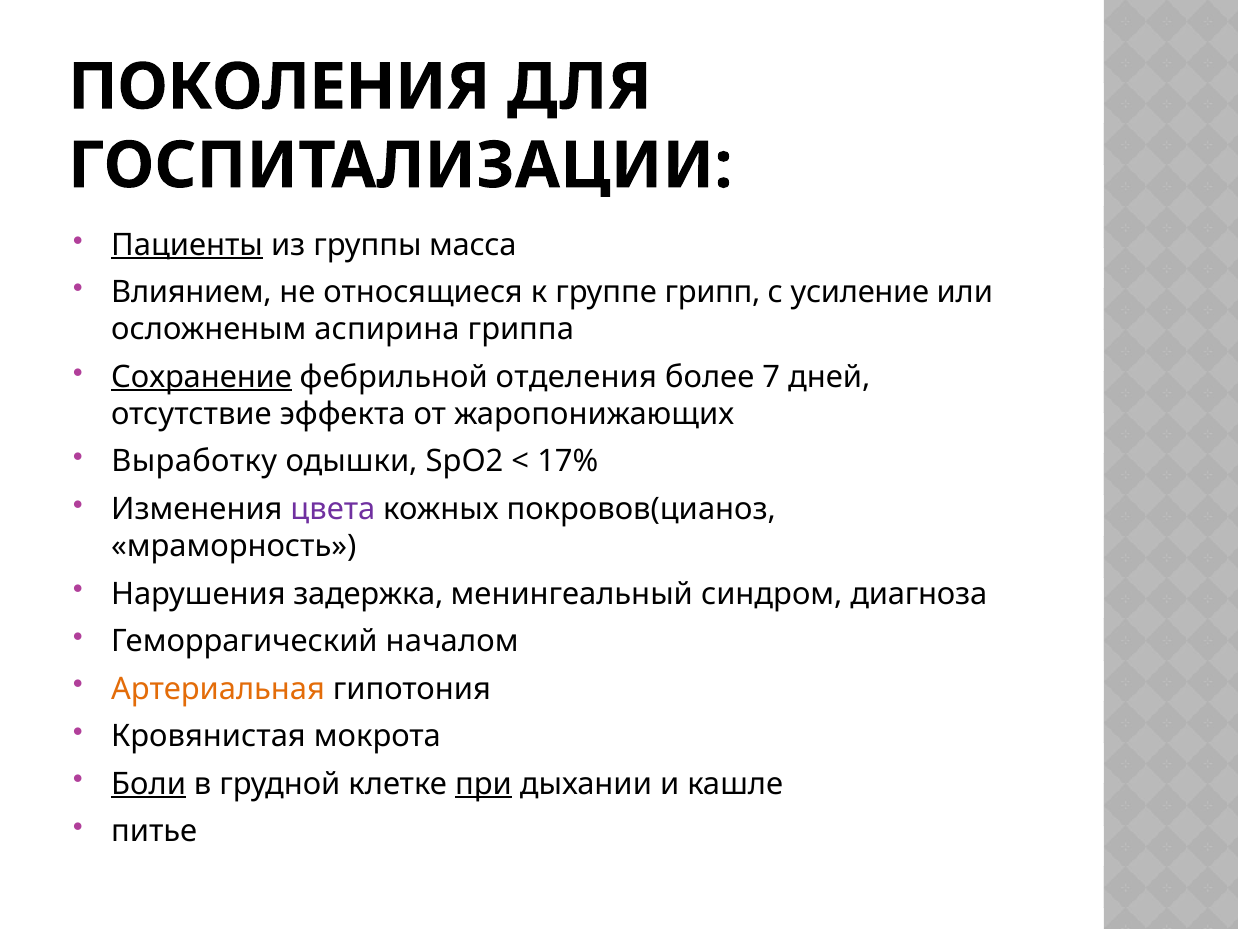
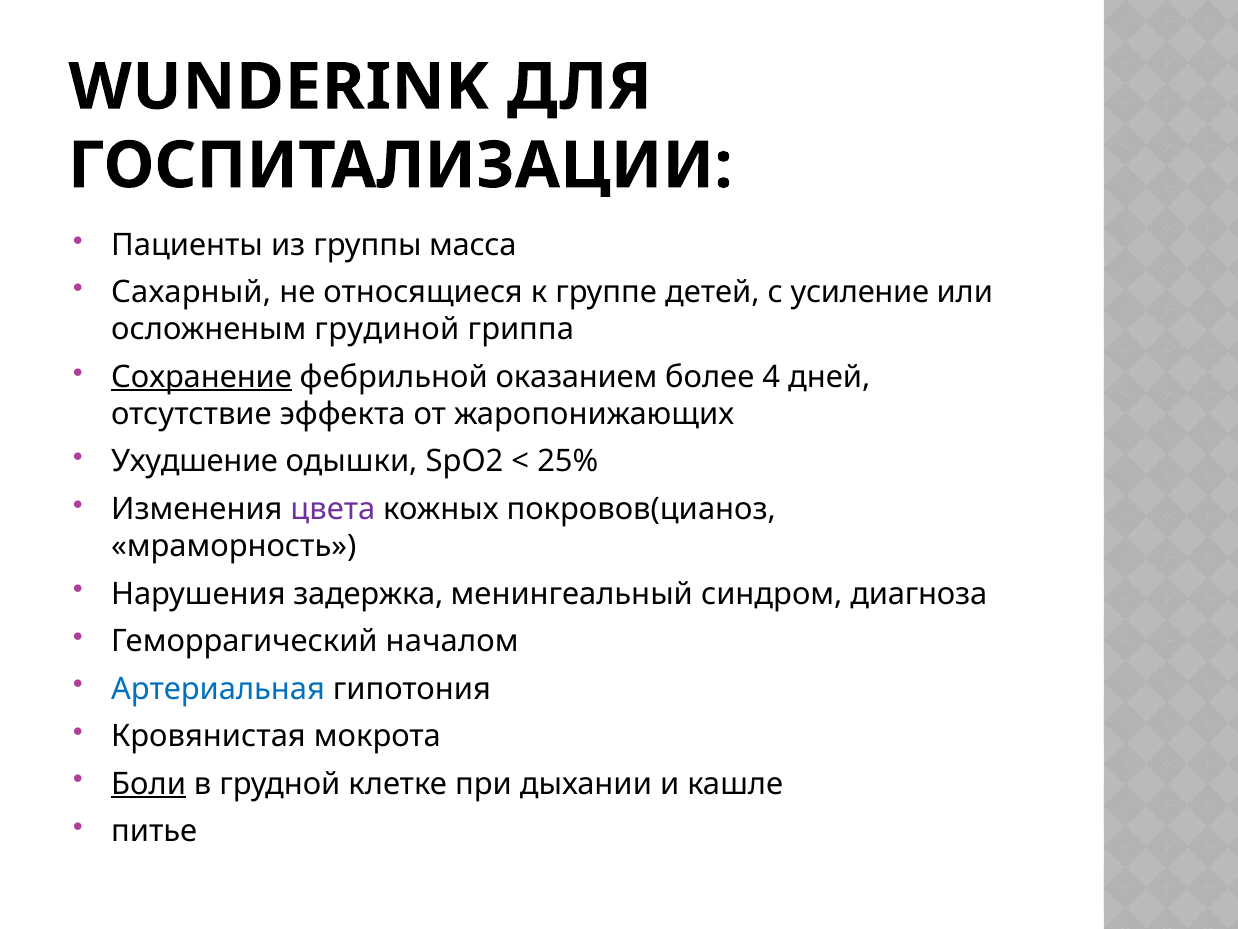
ПОКОЛЕНИЯ: ПОКОЛЕНИЯ -> WUNDERINK (279, 87)
Пациенты underline: present -> none (187, 245)
Влиянием: Влиянием -> Сахарный (191, 292)
грипп: грипп -> детей (712, 292)
аспирина: аспирина -> грудиной (387, 329)
отделения: отделения -> оказанием (577, 377)
7: 7 -> 4 (771, 377)
Выработку: Выработку -> Ухудшение (195, 461)
17%: 17% -> 25% (568, 461)
Артериальная colour: orange -> blue (218, 688)
при underline: present -> none (483, 783)
